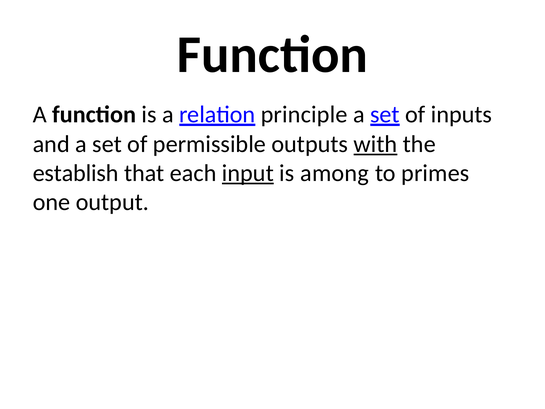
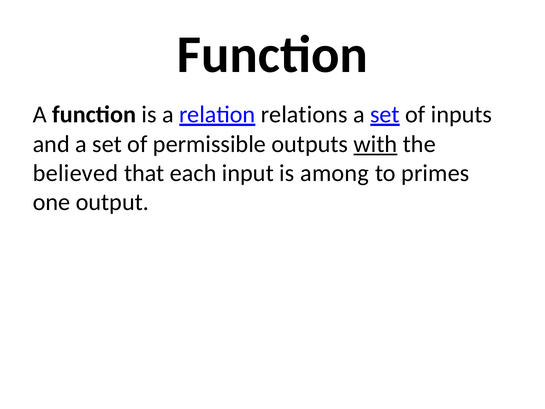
principle: principle -> relations (304, 114)
establish: establish -> believed (76, 173)
input underline: present -> none (248, 173)
